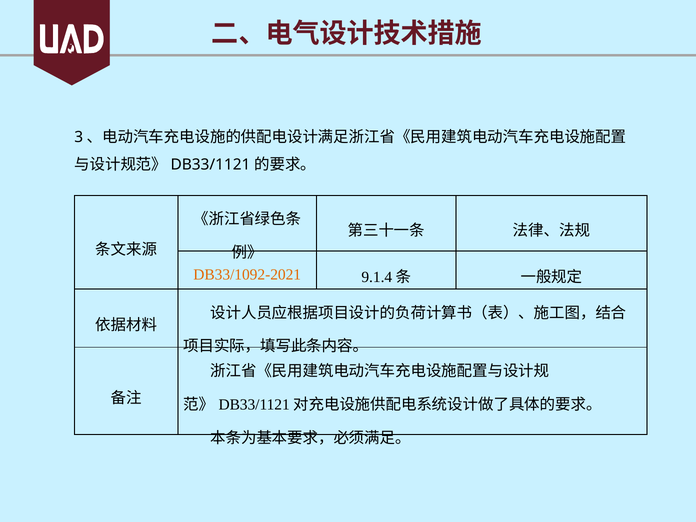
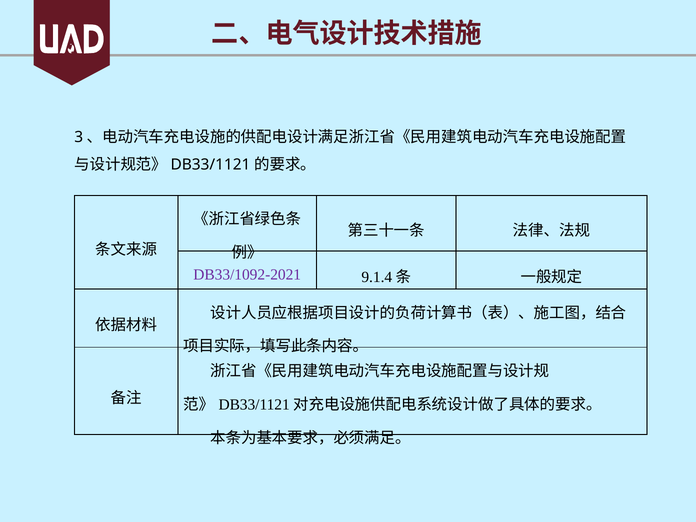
DB33/1092-2021 colour: orange -> purple (247, 275)
